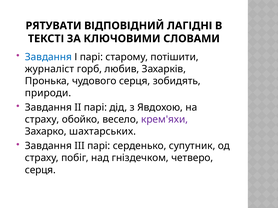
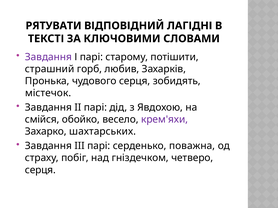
Завдання colour: blue -> purple (48, 57)
журналіст: журналіст -> страшний (50, 69)
природи: природи -> містечок (48, 93)
страху: страху -> смійся (42, 120)
супутник: супутник -> поважна (192, 146)
